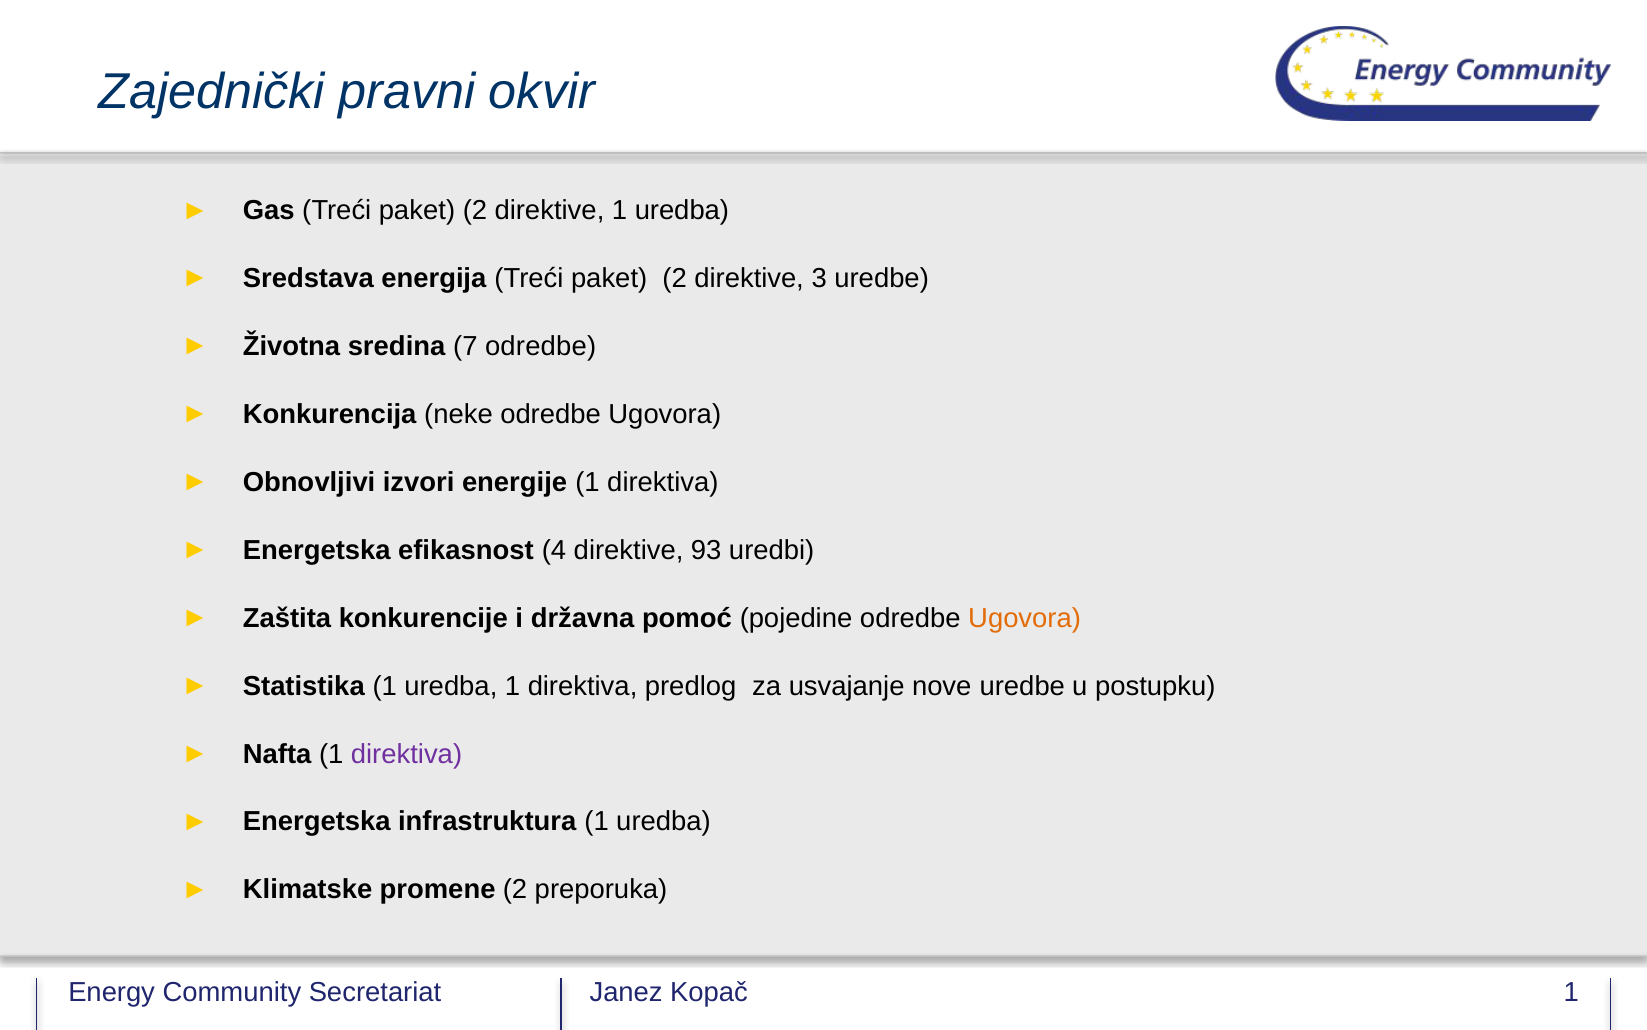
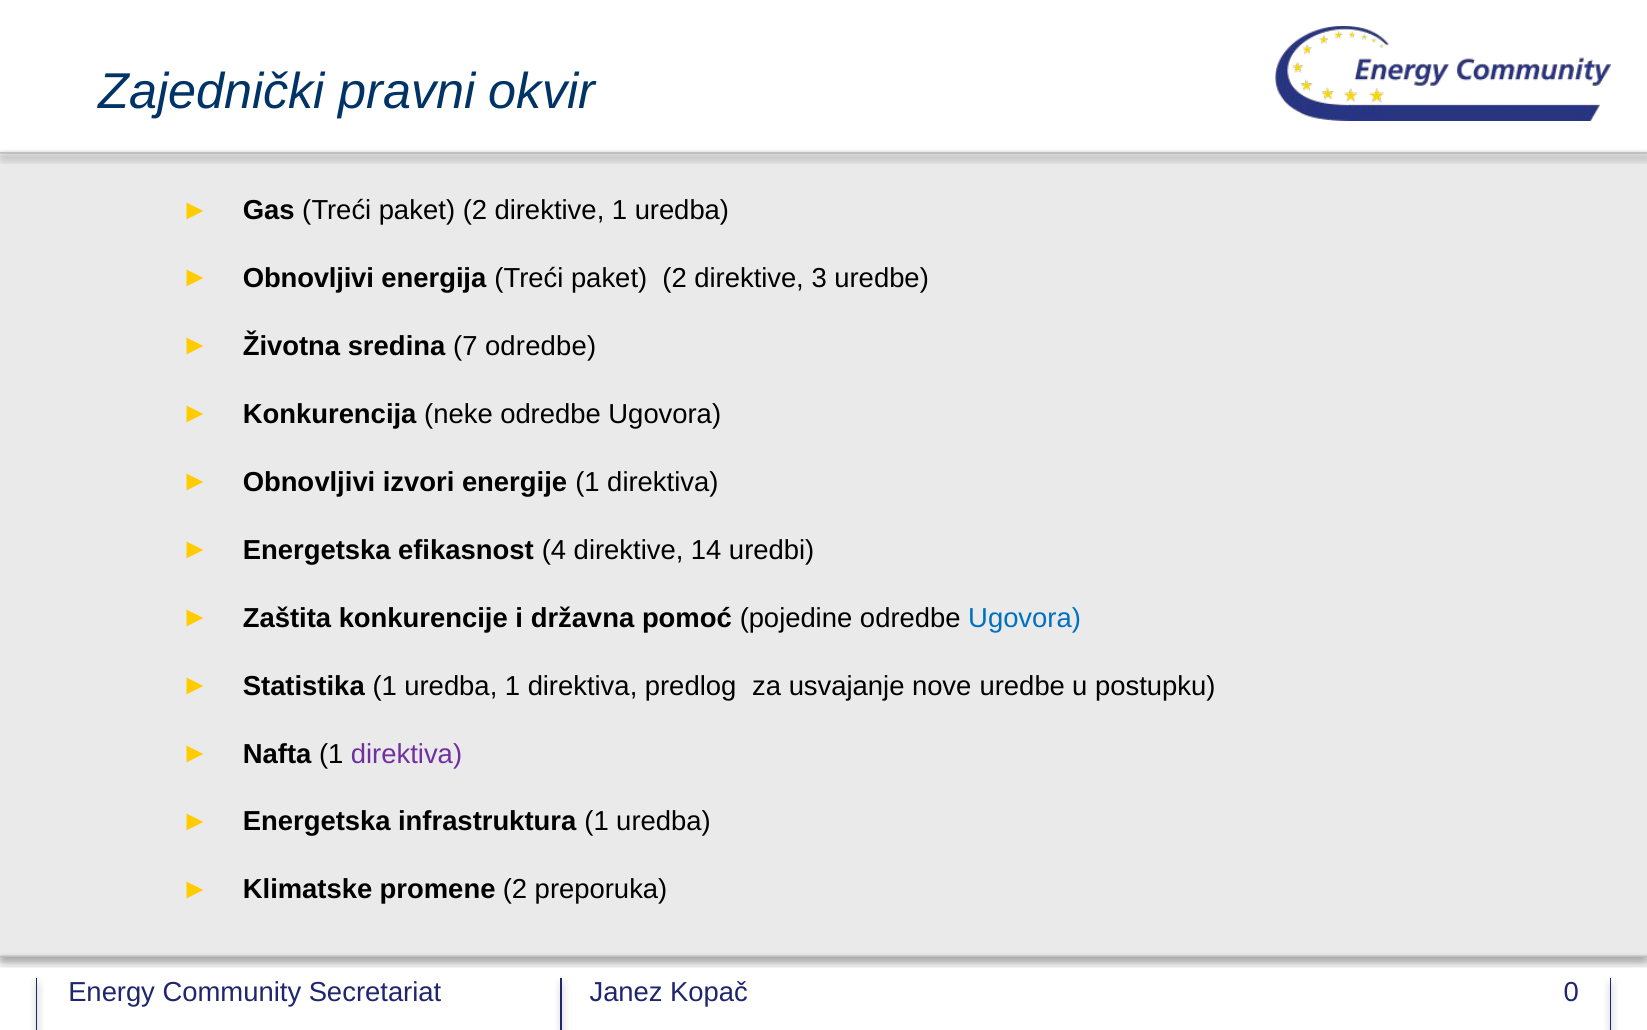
Sredstava: Sredstava -> Obnovljivi (308, 278)
93: 93 -> 14 (706, 550)
Ugovora colour: orange -> blue (1025, 618)
1: 1 -> 0 (1571, 992)
